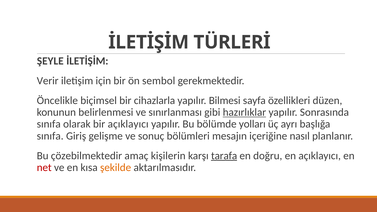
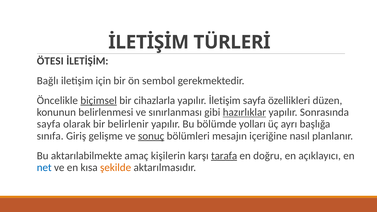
ŞEYLE: ŞEYLE -> ÖTESI (50, 61)
Verir: Verir -> Bağlı (48, 81)
biçimsel underline: none -> present (99, 100)
Bilmesi: Bilmesi -> İletişim (225, 100)
sınıfa: sınıfa -> sayfa (49, 124)
bir açıklayıcı: açıklayıcı -> belirlenir (128, 124)
sonuç underline: none -> present (151, 136)
çözebilmektedir: çözebilmektedir -> aktarılabilmekte (87, 156)
net colour: red -> blue (44, 168)
